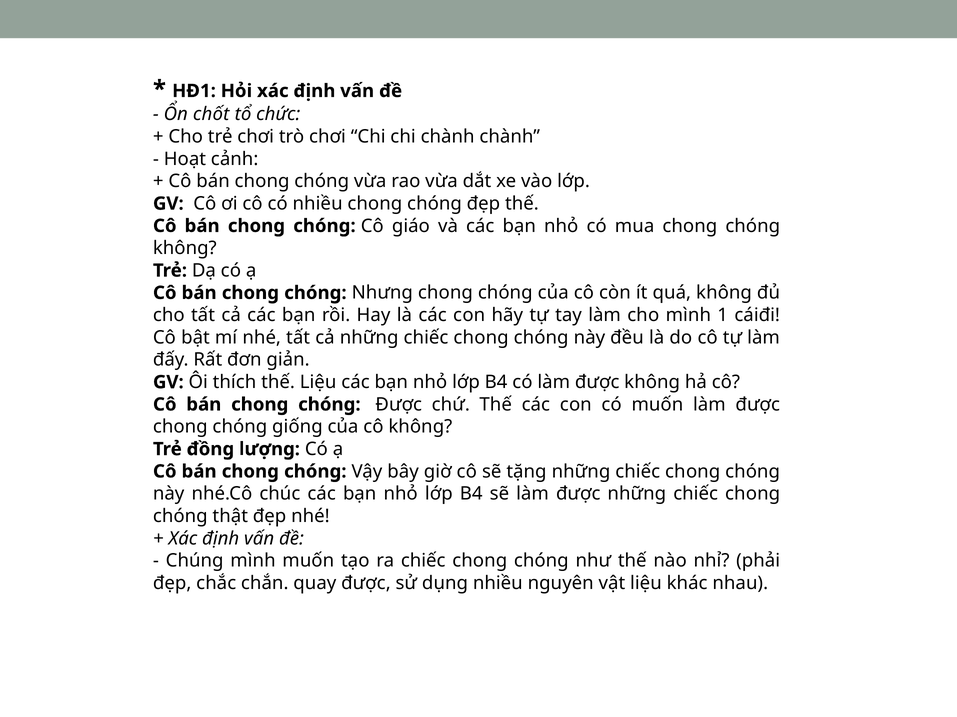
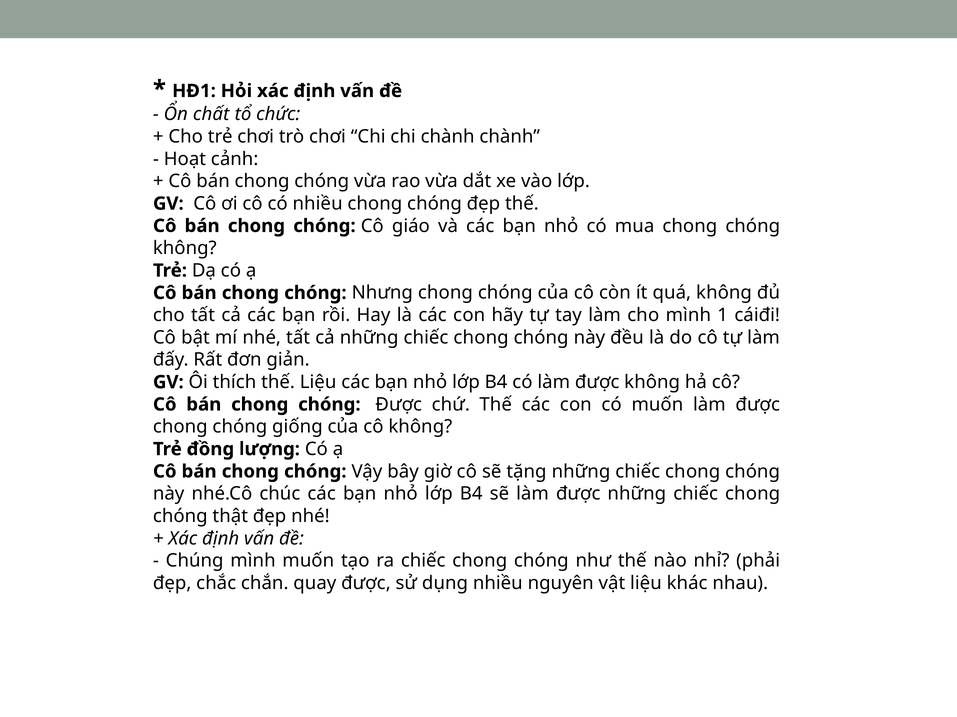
chốt: chốt -> chất (211, 114)
